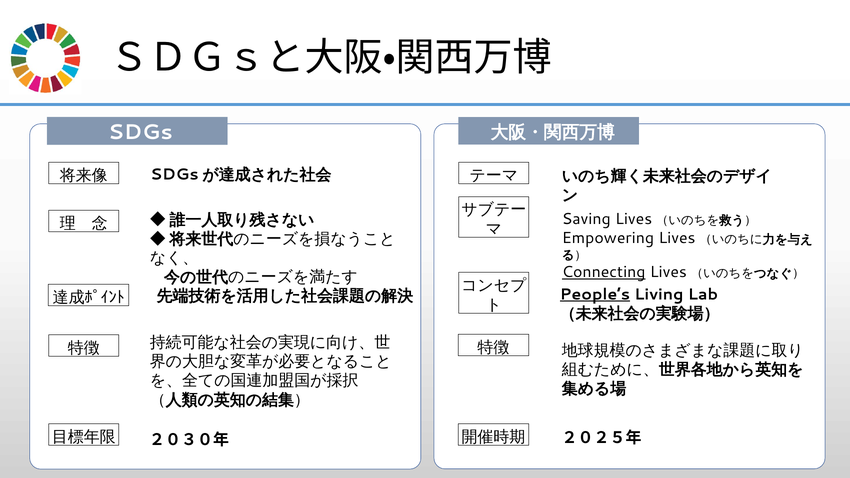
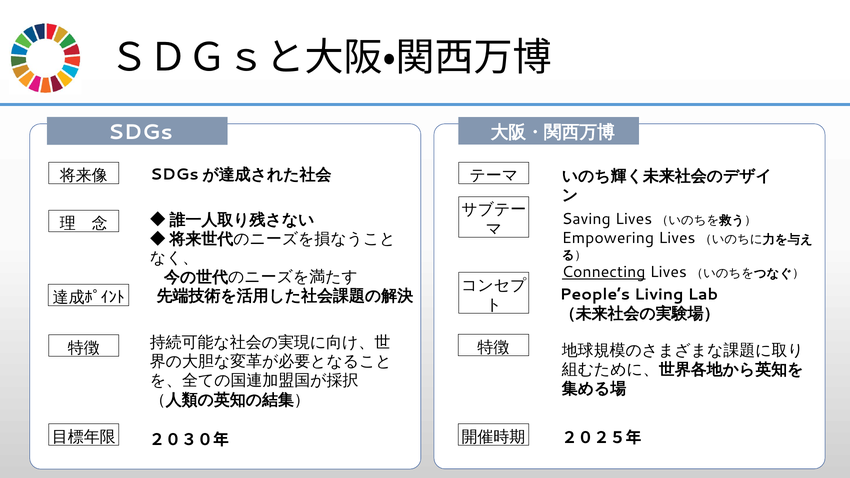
People’s underline: present -> none (595, 294)
